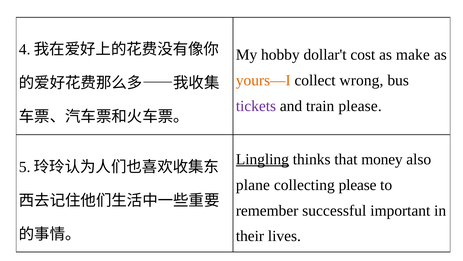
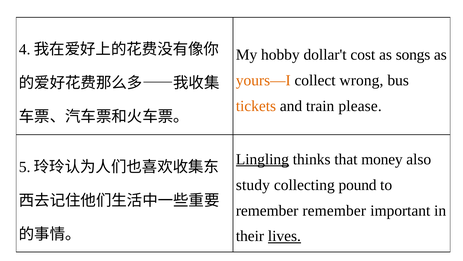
make: make -> songs (413, 55)
tickets colour: purple -> orange (256, 106)
plane: plane -> study (253, 185)
collecting please: please -> pound (358, 185)
remember successful: successful -> remember (334, 210)
lives underline: none -> present (284, 236)
